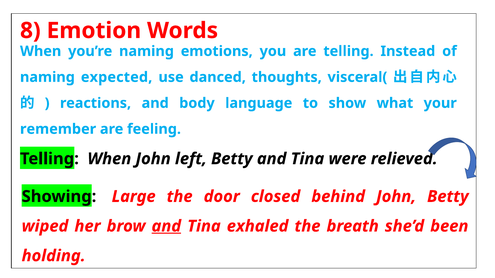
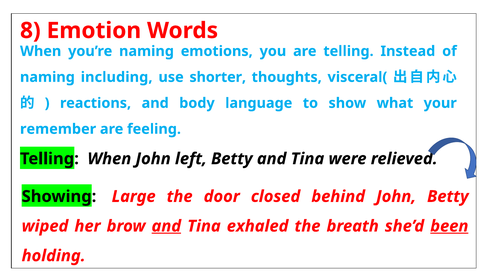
expected: expected -> including (117, 77)
danced: danced -> shorter (218, 77)
been underline: none -> present (449, 227)
